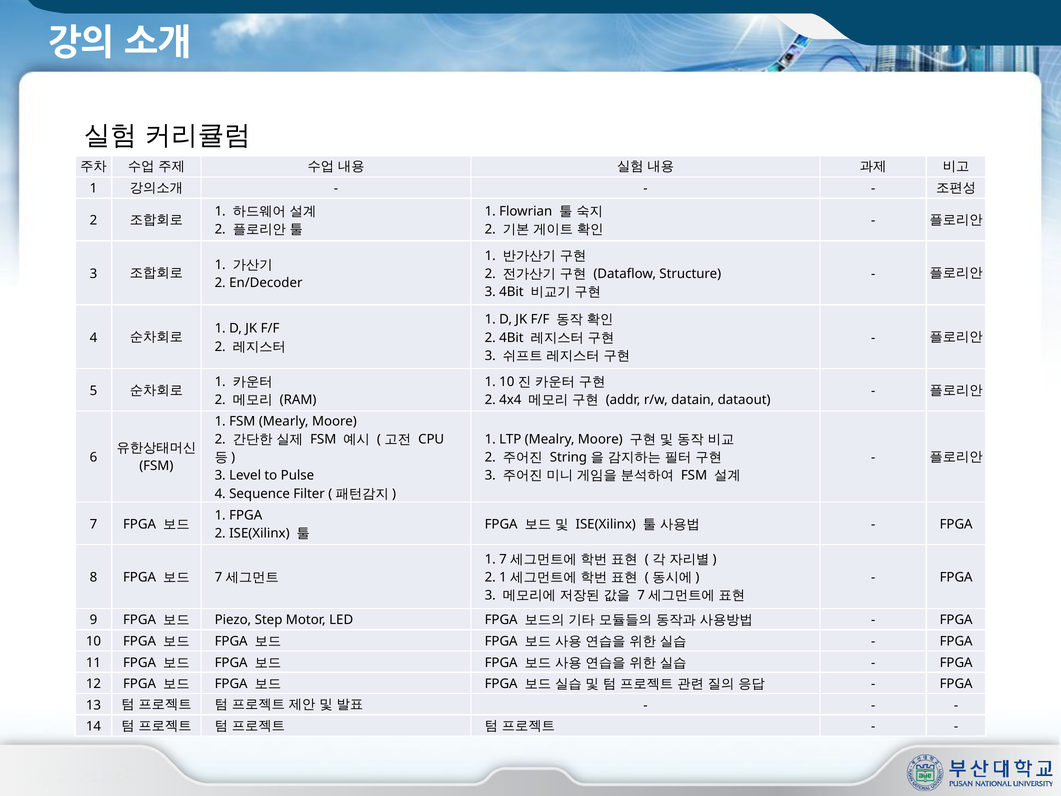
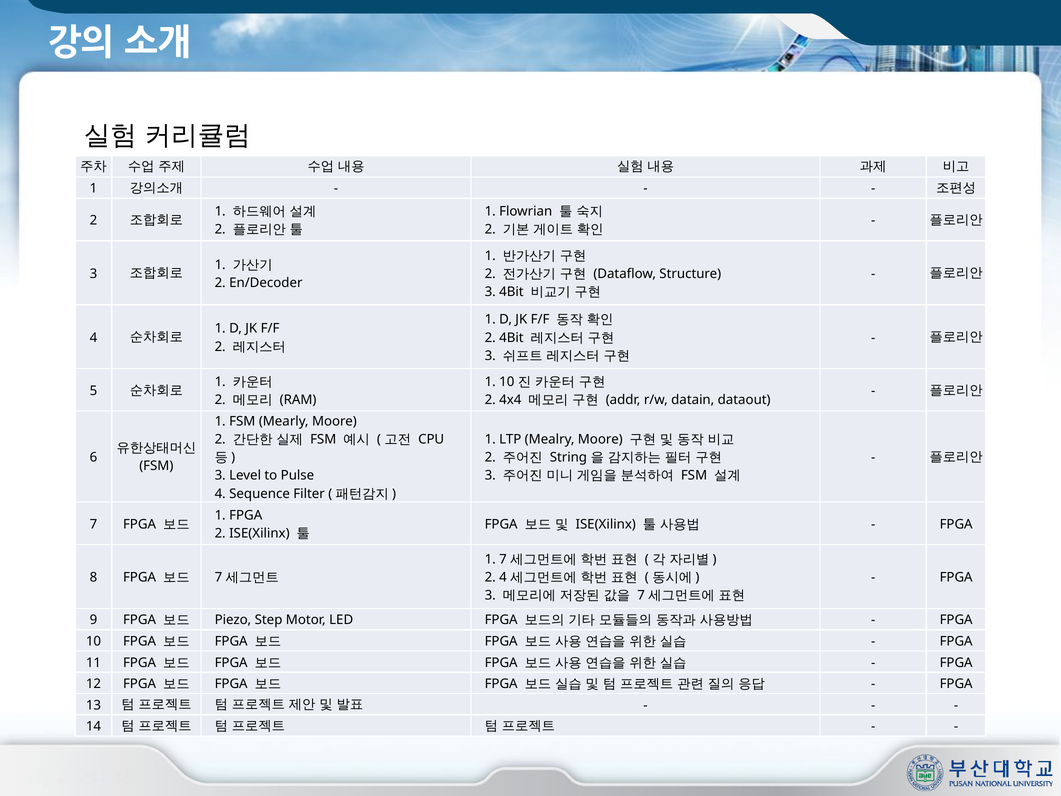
2 1: 1 -> 4 (503, 577)
